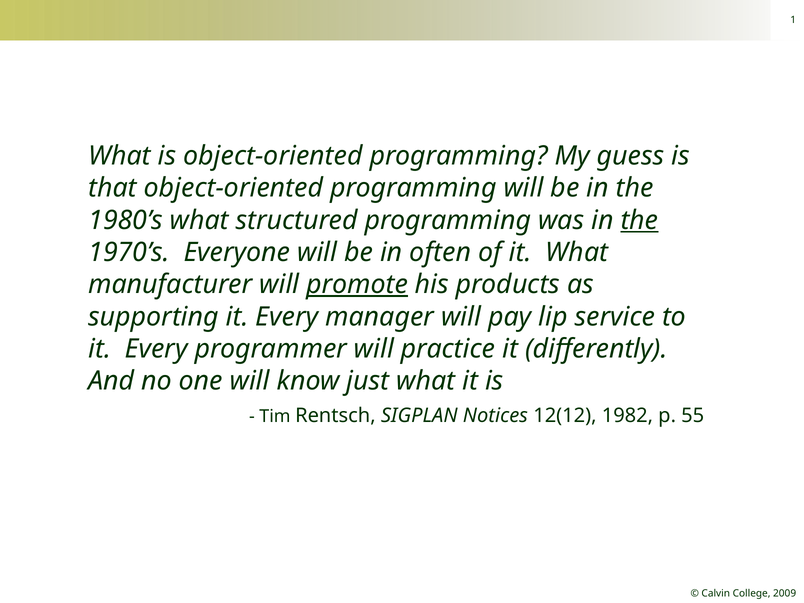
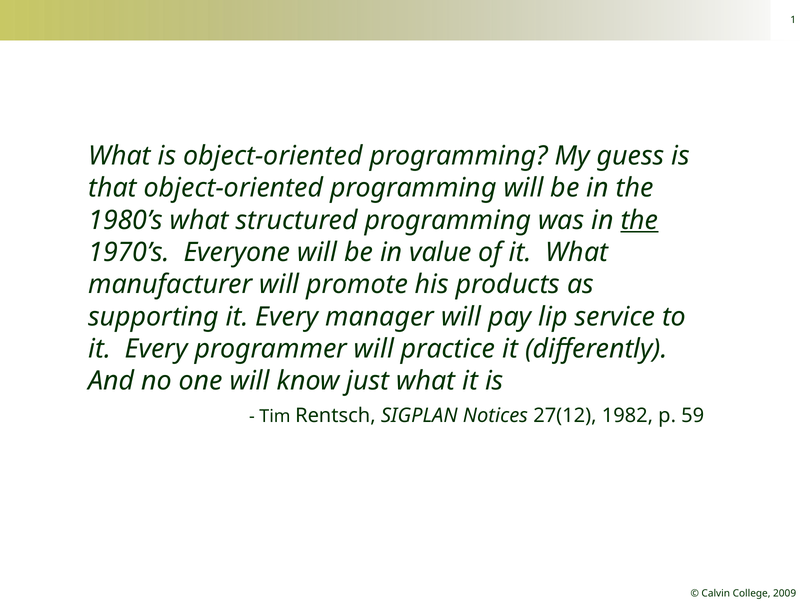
often: often -> value (441, 252)
promote underline: present -> none (357, 285)
12(12: 12(12 -> 27(12 (565, 415)
55: 55 -> 59 (693, 415)
